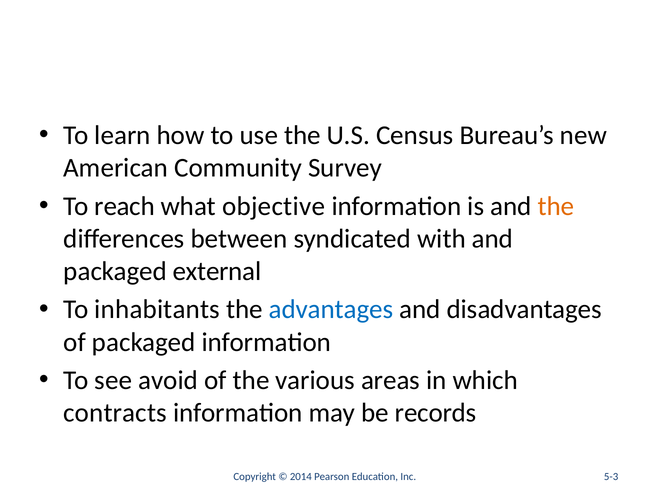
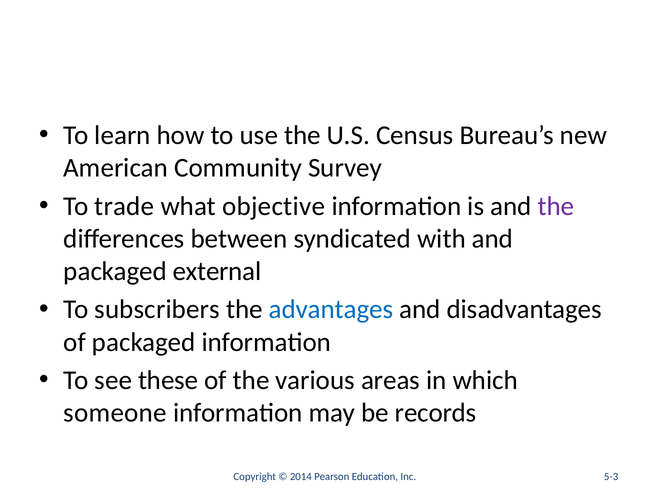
reach: reach -> trade (124, 206)
the colour: orange -> purple (556, 206)
inhabitants: inhabitants -> subscribers (157, 309)
avoid: avoid -> these (168, 380)
contracts: contracts -> someone (115, 412)
